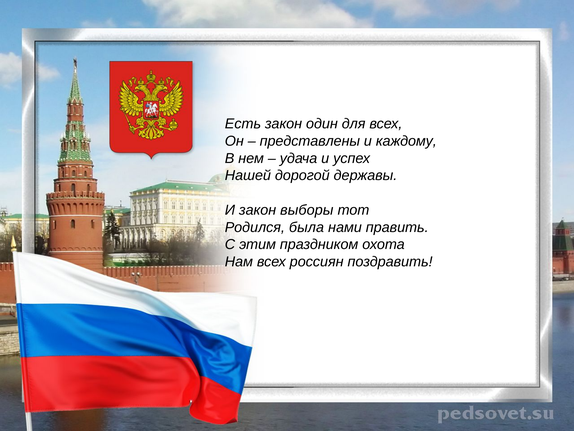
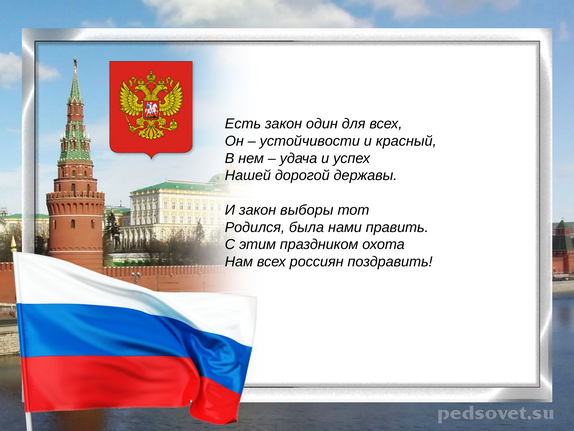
представлены: представлены -> устойчивости (310, 141)
каждому: каждому -> красный (406, 141)
